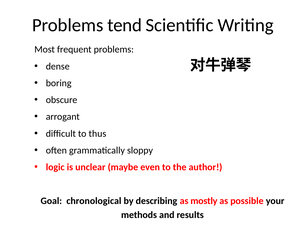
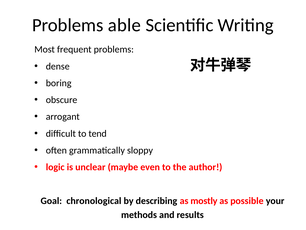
tend: tend -> able (124, 25)
thus: thus -> tend (98, 133)
